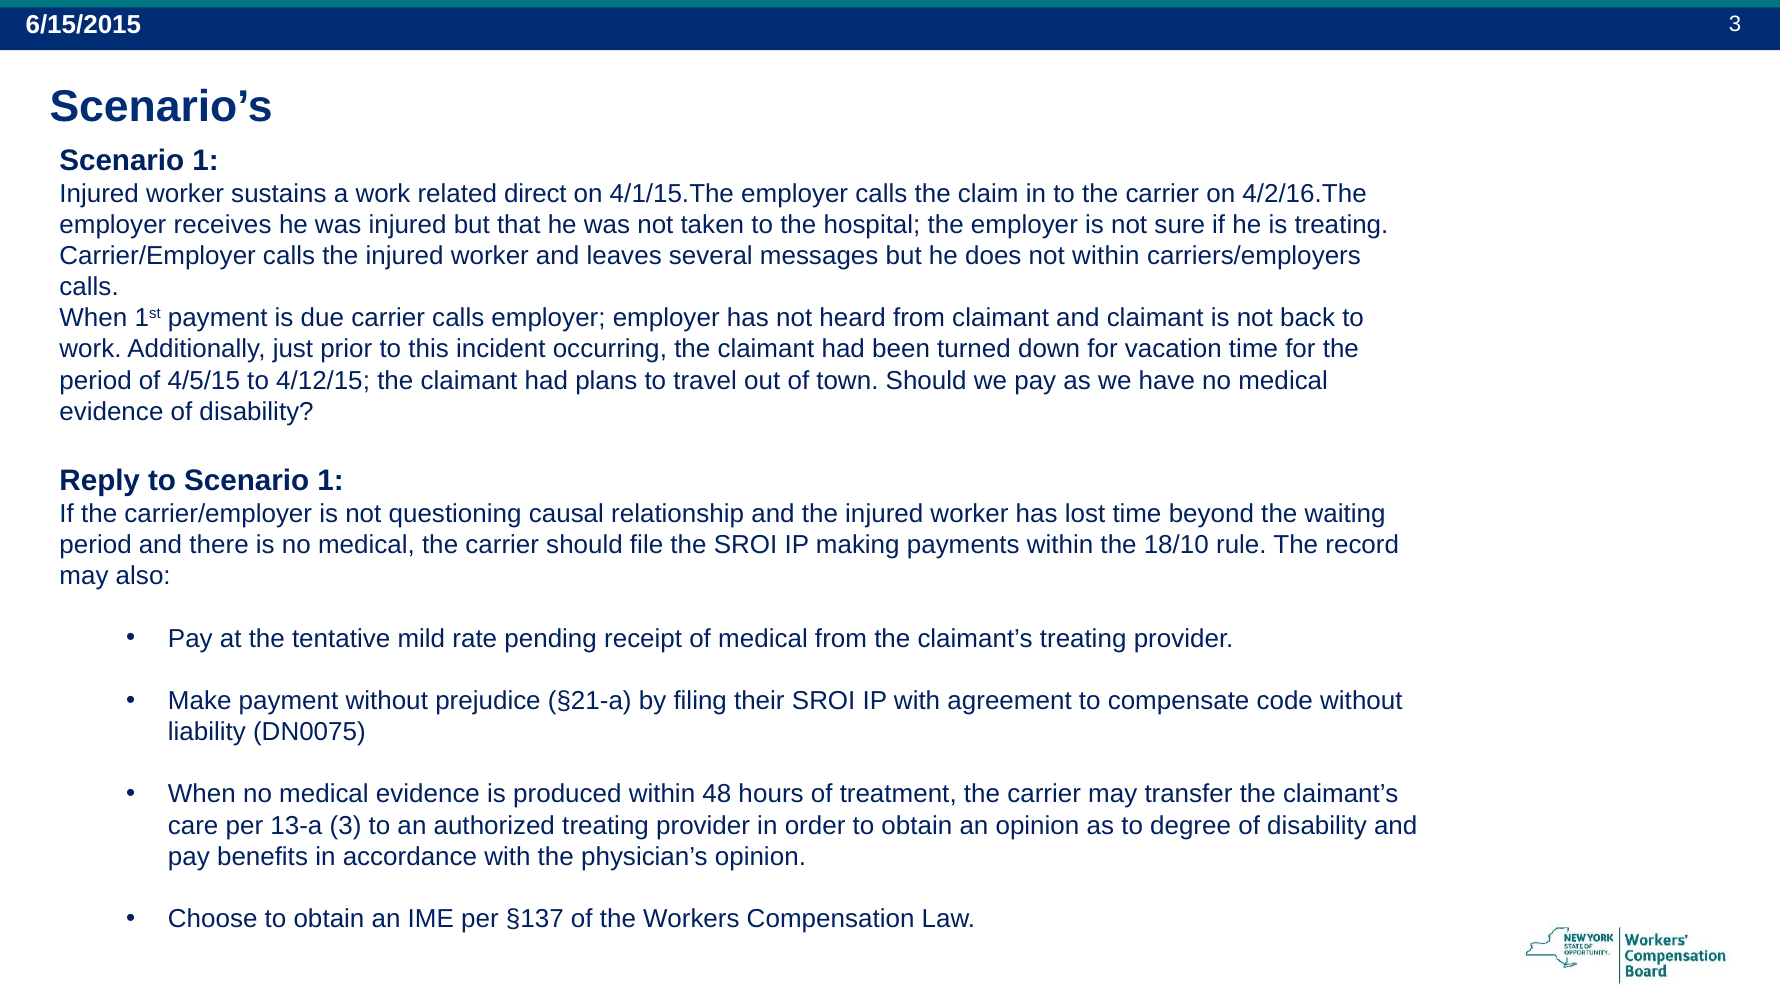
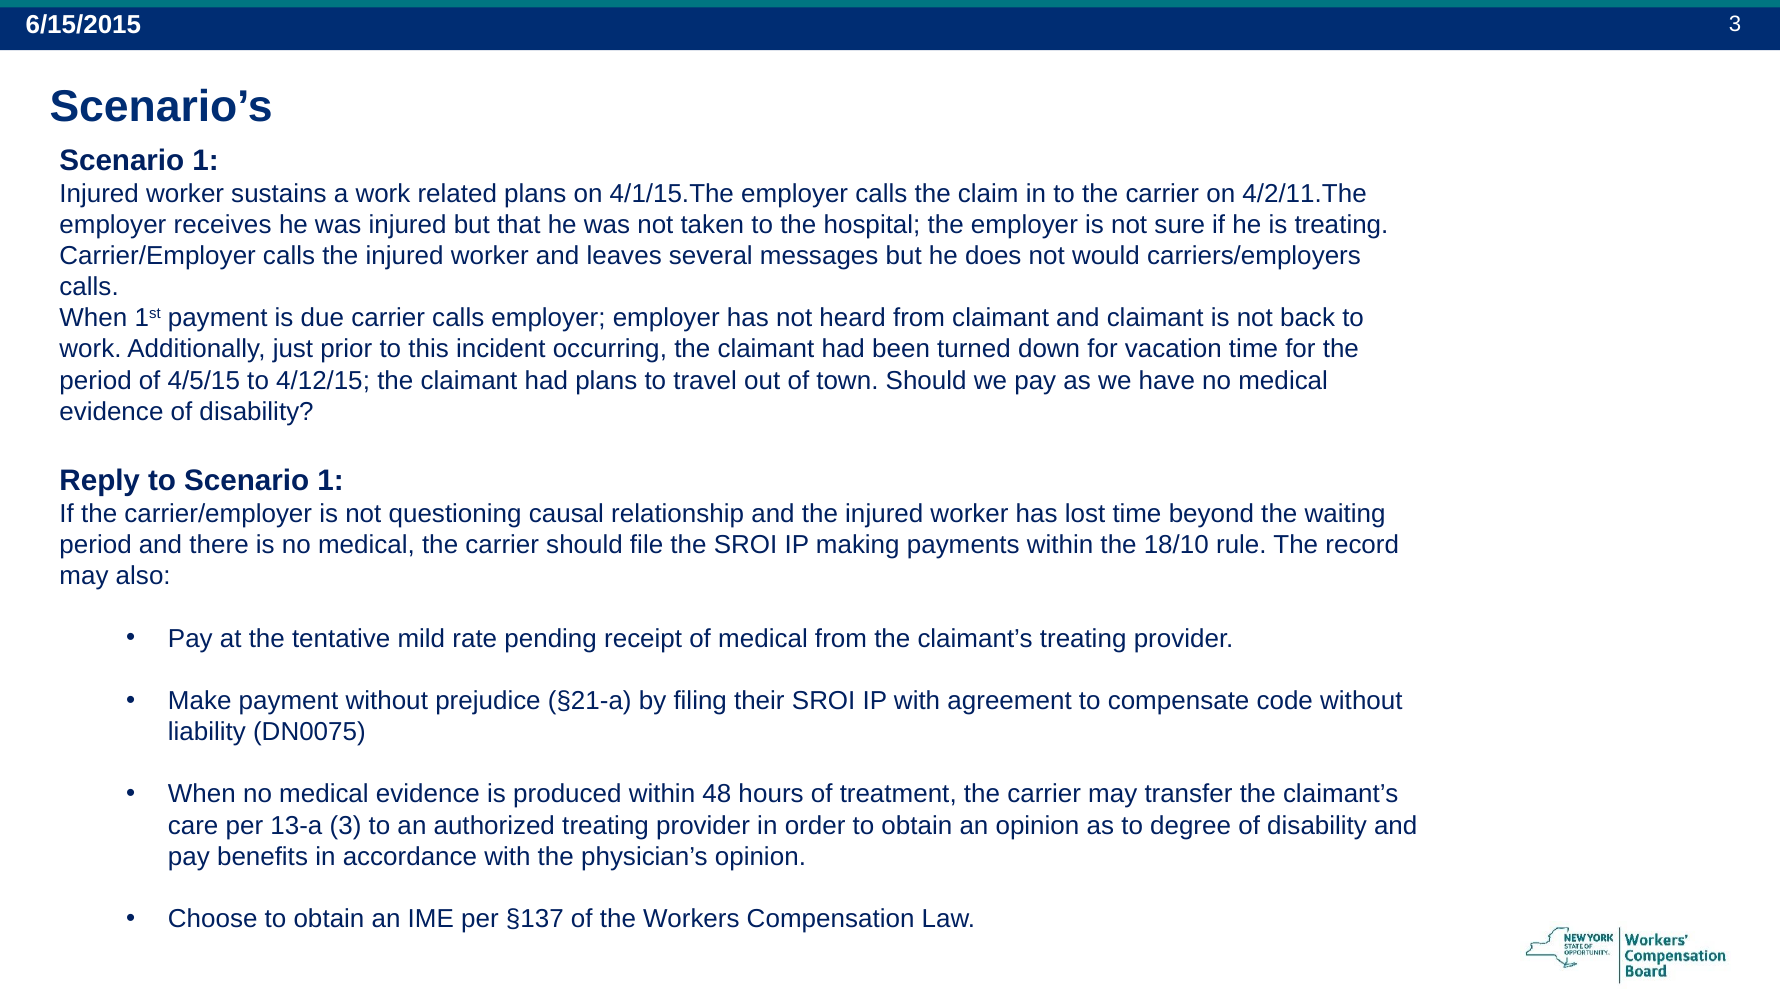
related direct: direct -> plans (535, 194)
4/2/16.The: 4/2/16.The -> 4/2/11.The (1305, 194)
not within: within -> would (1106, 256)
